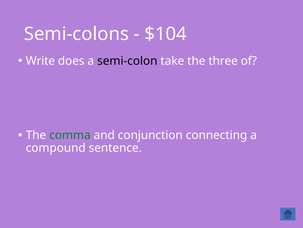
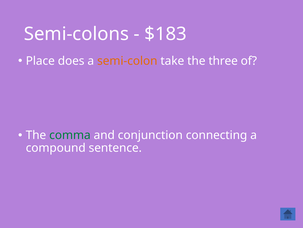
$104: $104 -> $183 (166, 34)
Write: Write -> Place (40, 61)
semi-colon colour: black -> orange (127, 61)
